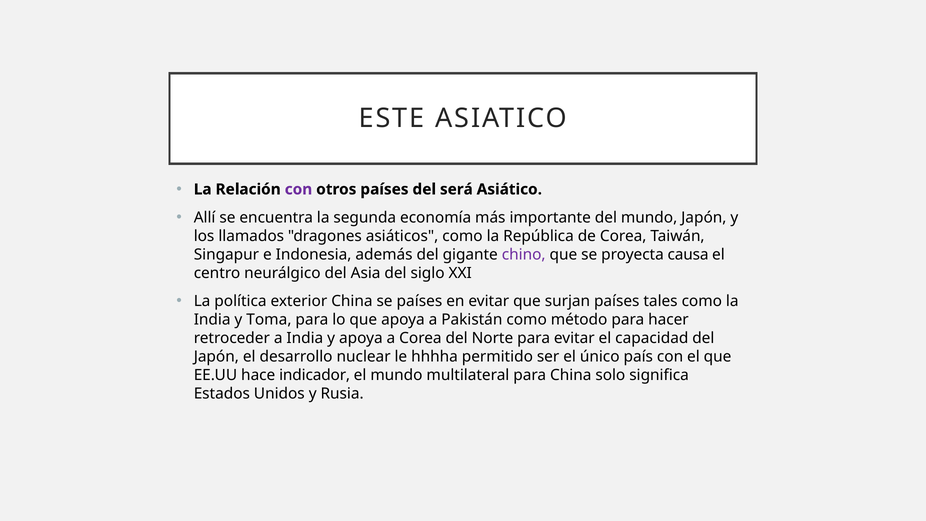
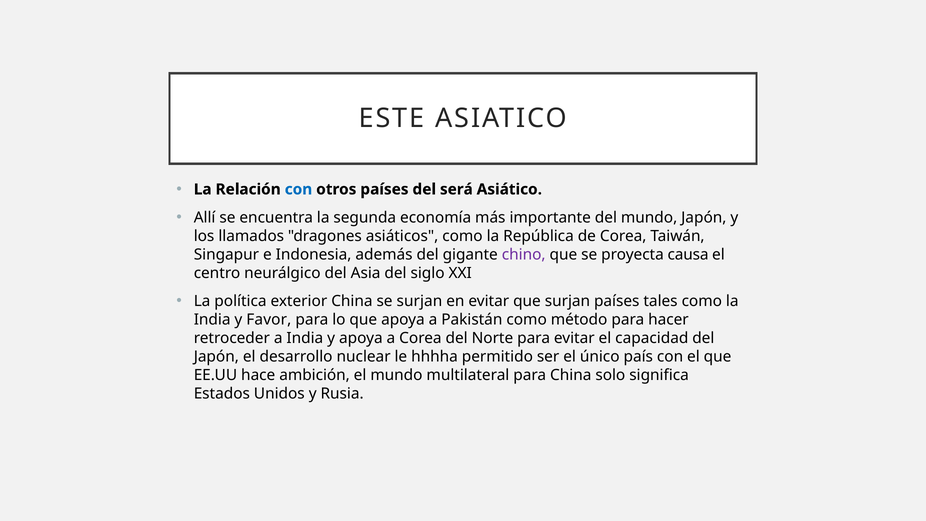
con colour: purple -> blue (298, 189)
se países: países -> surjan (419, 301)
Toma: Toma -> Favor (269, 320)
indicador: indicador -> ambición (315, 375)
